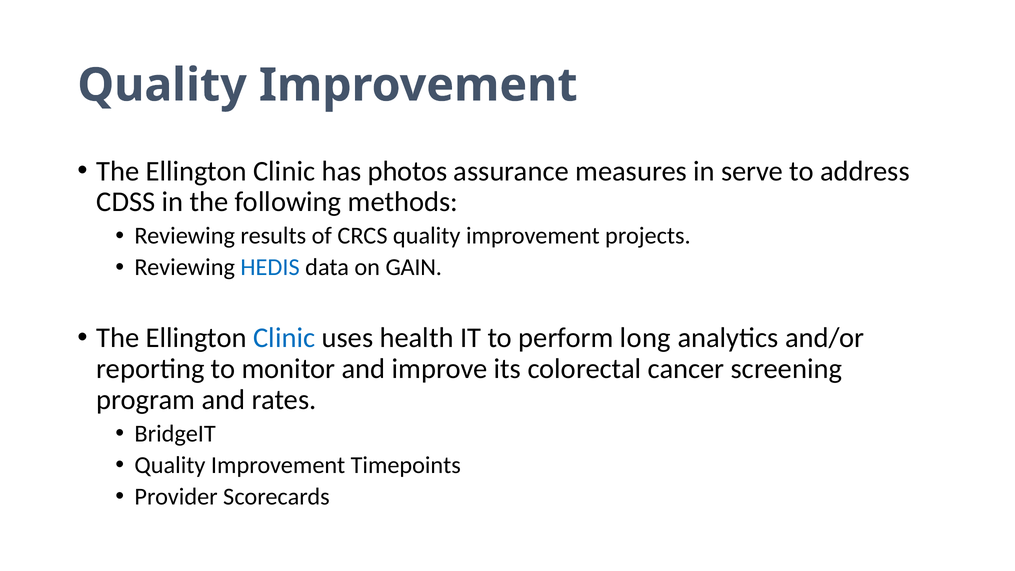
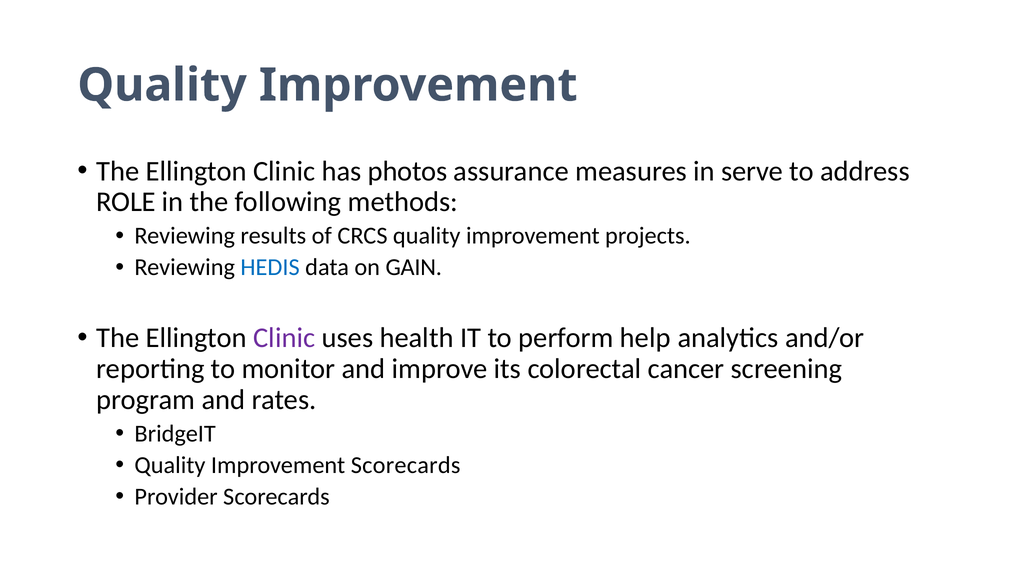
CDSS: CDSS -> ROLE (126, 202)
Clinic colour: blue -> purple (284, 338)
long: long -> help (645, 338)
Improvement Timepoints: Timepoints -> Scorecards (406, 465)
